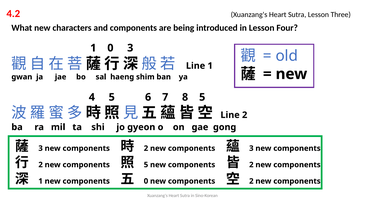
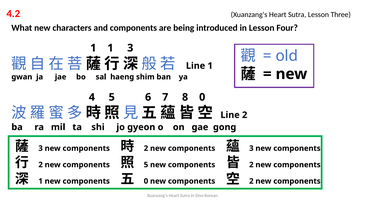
1 0: 0 -> 1 (110, 48)
8 5: 5 -> 0 (202, 97)
